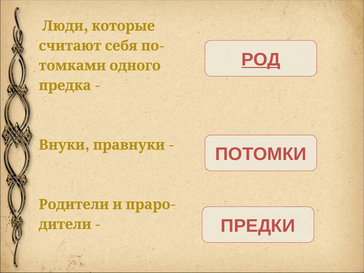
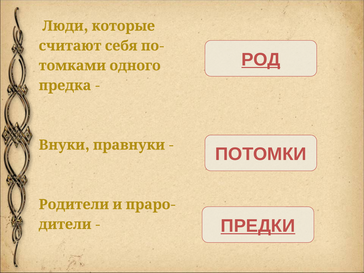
ПРЕДКИ underline: none -> present (258, 226)
